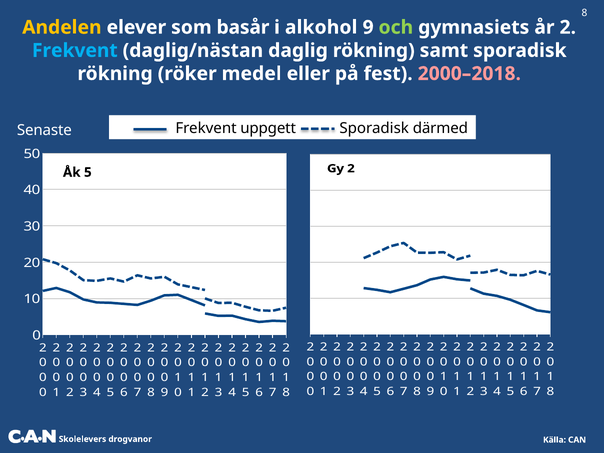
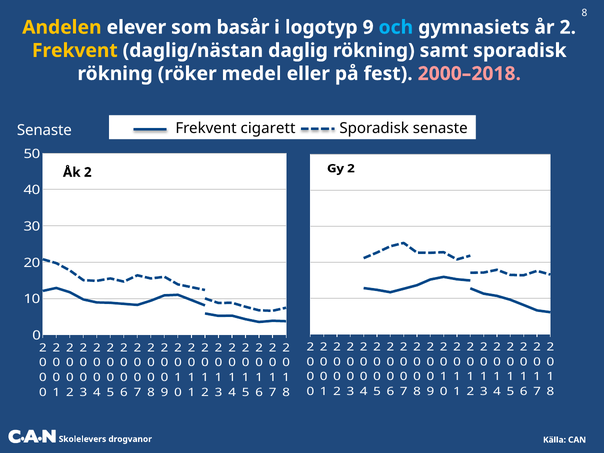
alkohol: alkohol -> logotyp (321, 27)
och colour: light green -> light blue (396, 27)
Frekvent colour: light blue -> yellow (75, 51)
uppgett: uppgett -> cigarett (268, 128)
Sporadisk därmed: därmed -> senaste (440, 128)
Åk 5: 5 -> 2 (88, 172)
